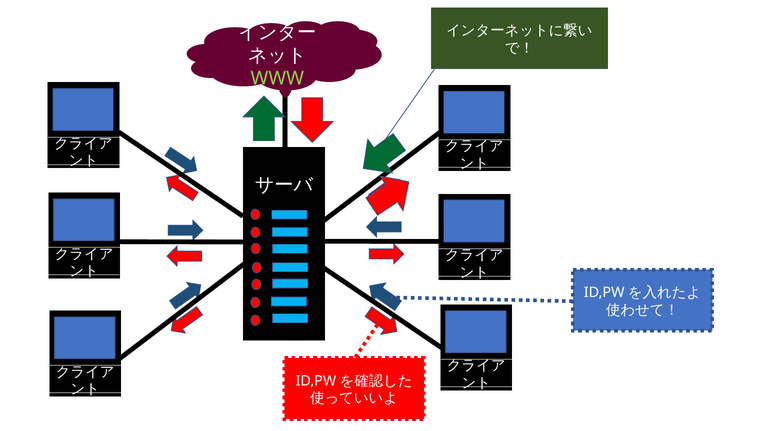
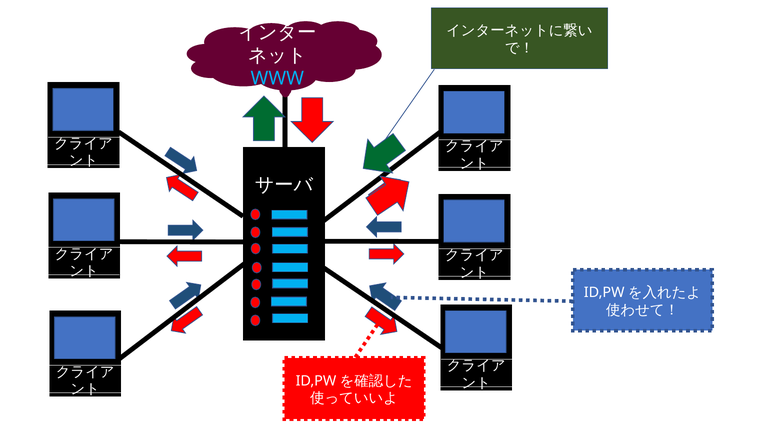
WWW colour: light green -> light blue (277, 78)
